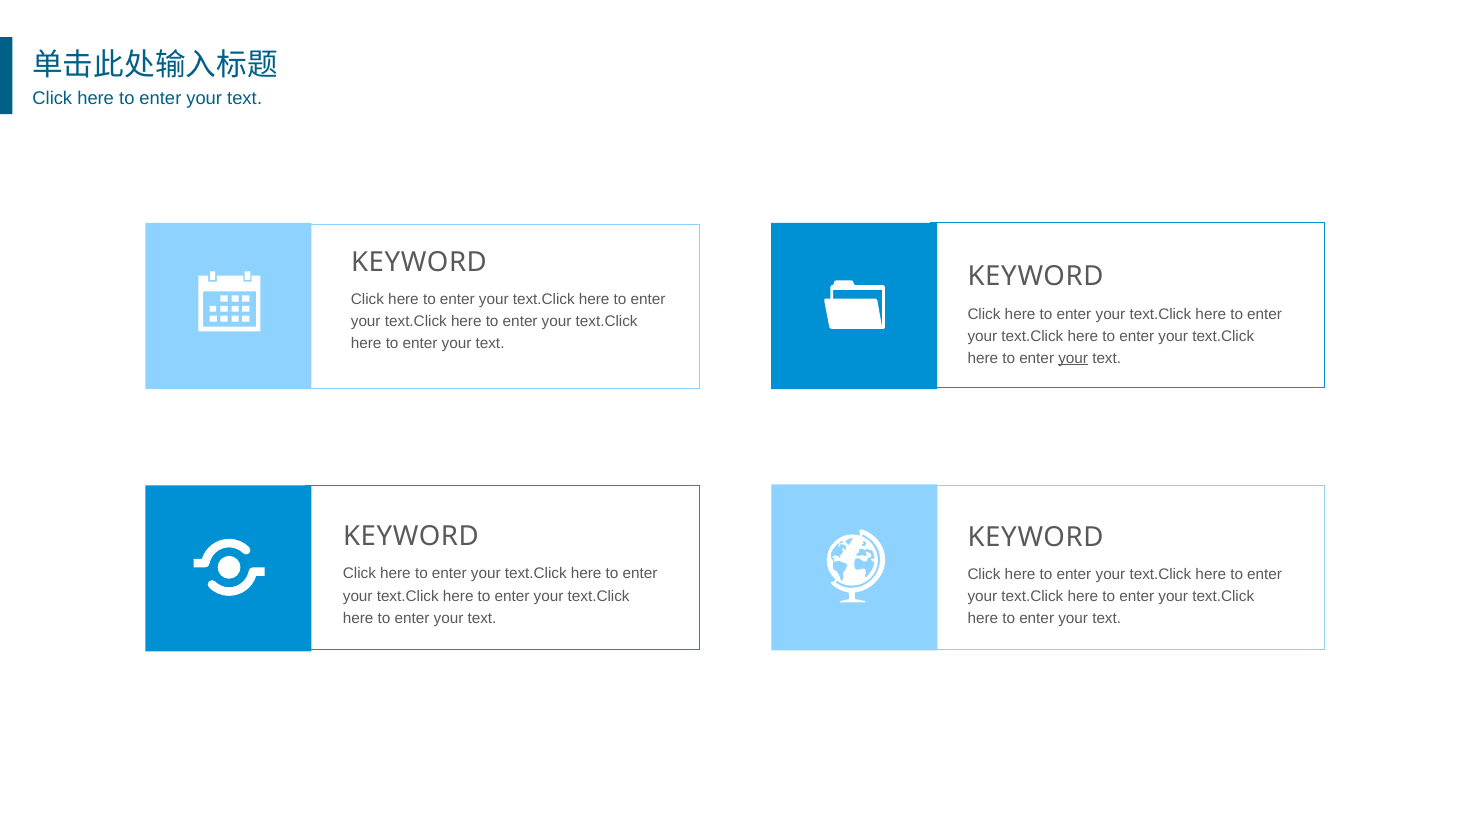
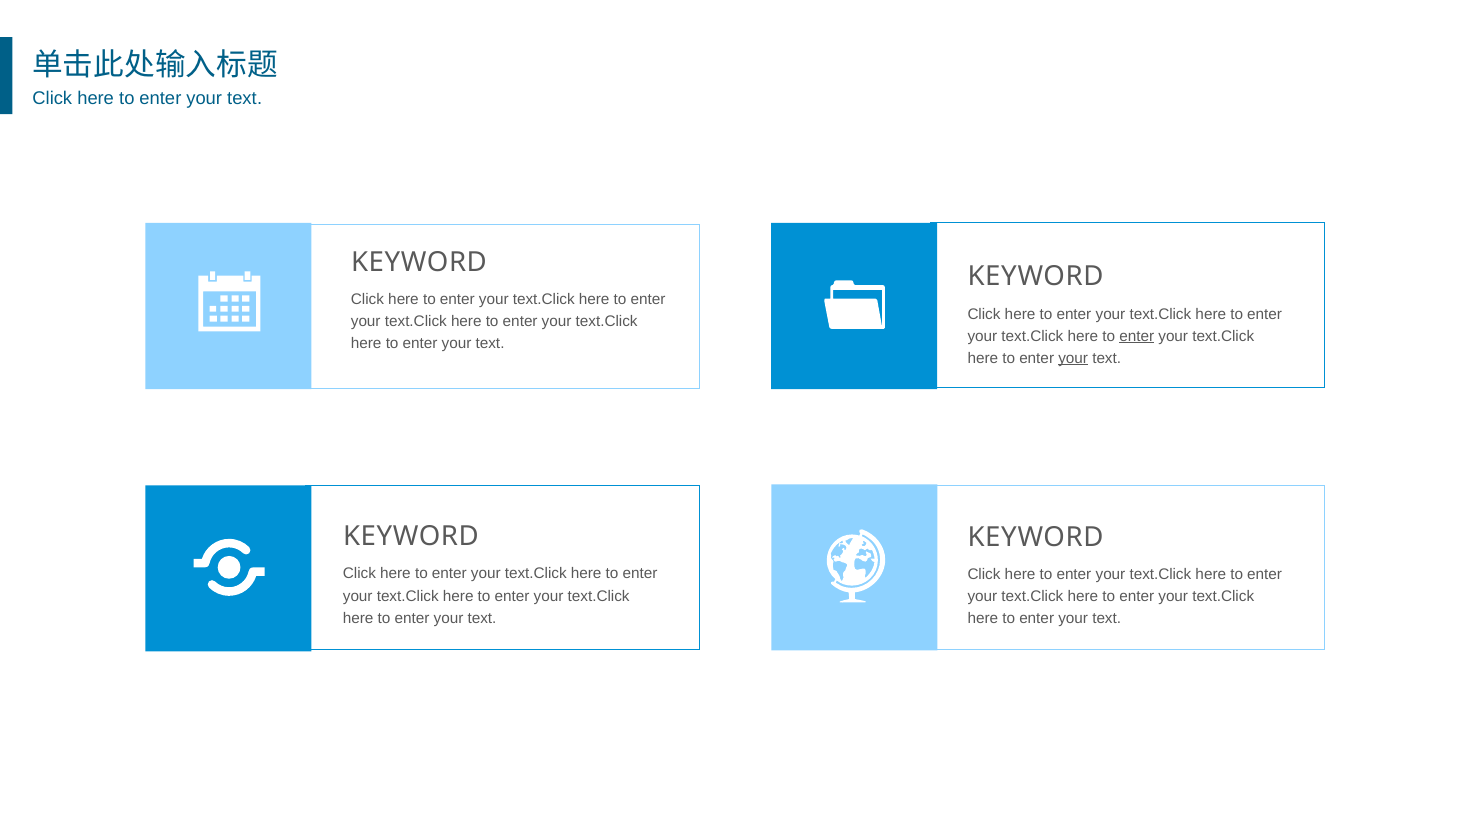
enter underline: none -> present (1137, 336)
